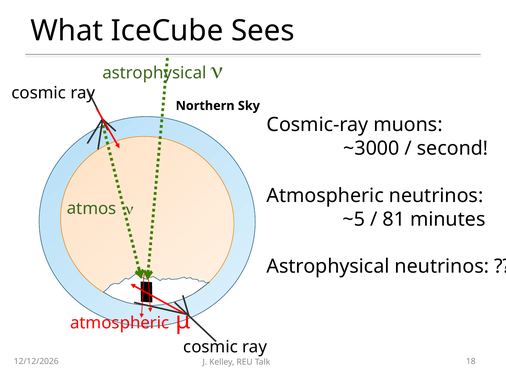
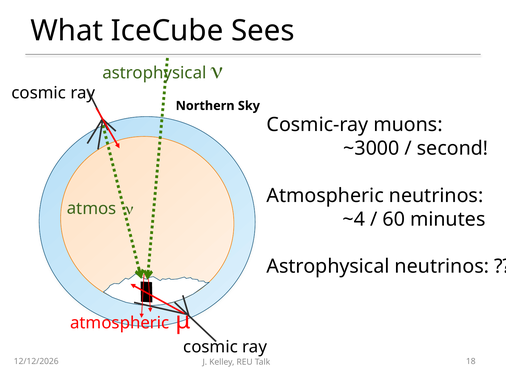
~5: ~5 -> ~4 (354, 219)
81: 81 -> 60 (394, 219)
